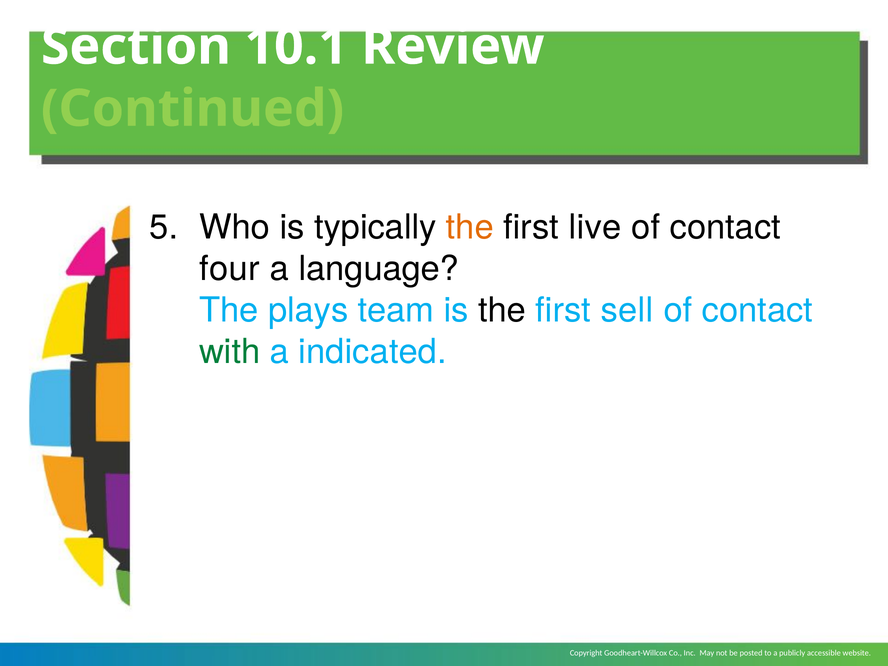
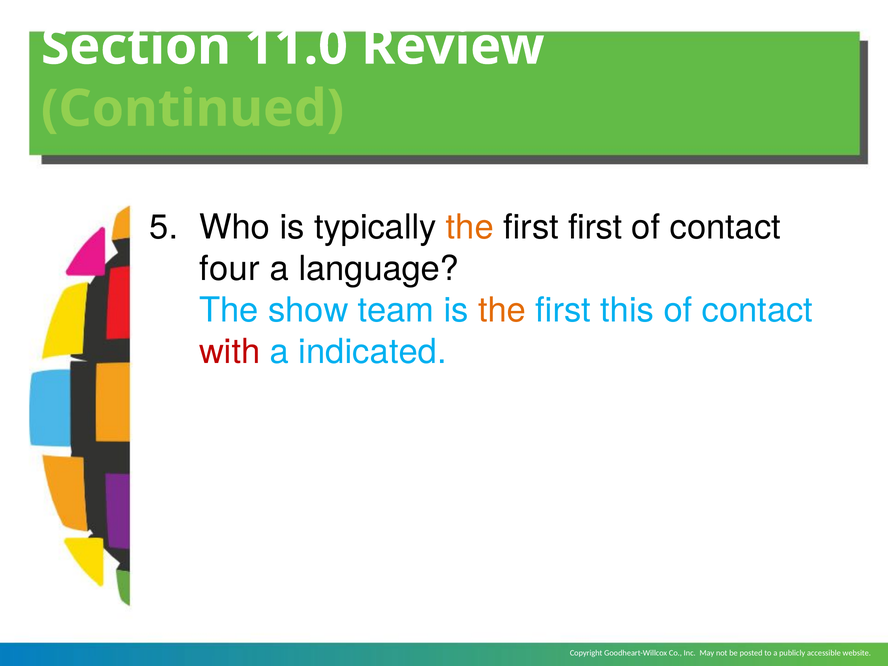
10.1: 10.1 -> 11.0 (296, 47)
first live: live -> first (595, 227)
plays: plays -> show (308, 310)
the colour: black -> orange (502, 310)
sell: sell -> this (627, 310)
with colour: green -> red (230, 352)
